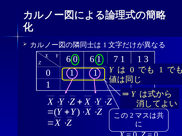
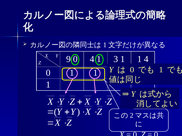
Z 6: 6 -> 9 (68, 59)
6: 6 -> 4 (92, 59)
7: 7 -> 3 (116, 59)
1 3: 3 -> 4 (146, 59)
